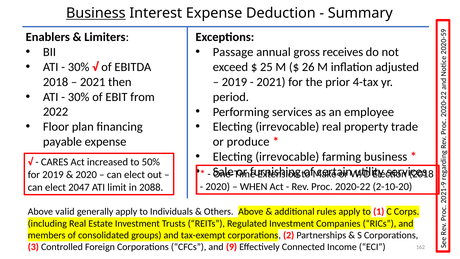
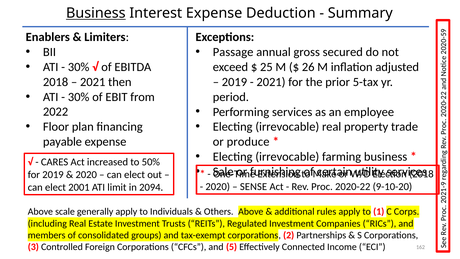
receives: receives -> secured (343, 52)
4-tax: 4-tax -> 5-tax (366, 82)
WHEN: WHEN -> SENSE (254, 187)
2-10-20: 2-10-20 -> 9-10-20 (392, 187)
2047: 2047 -> 2001 (79, 187)
2088: 2088 -> 2094 (151, 187)
valid: valid -> scale (65, 211)
and 9: 9 -> 5 (232, 247)
